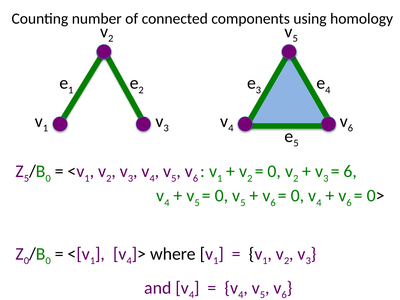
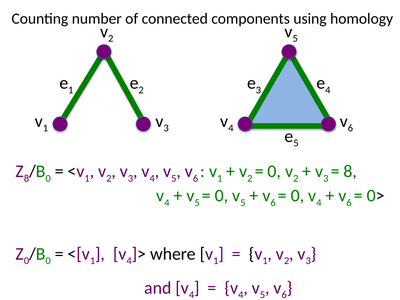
5: 5 -> 8 (26, 178)
6: 6 -> 8 (350, 171)
